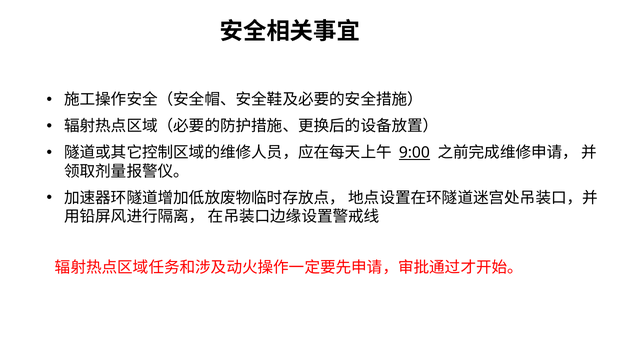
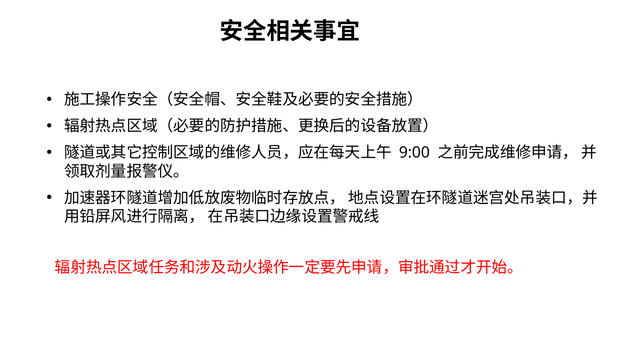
9:00 underline: present -> none (414, 153)
